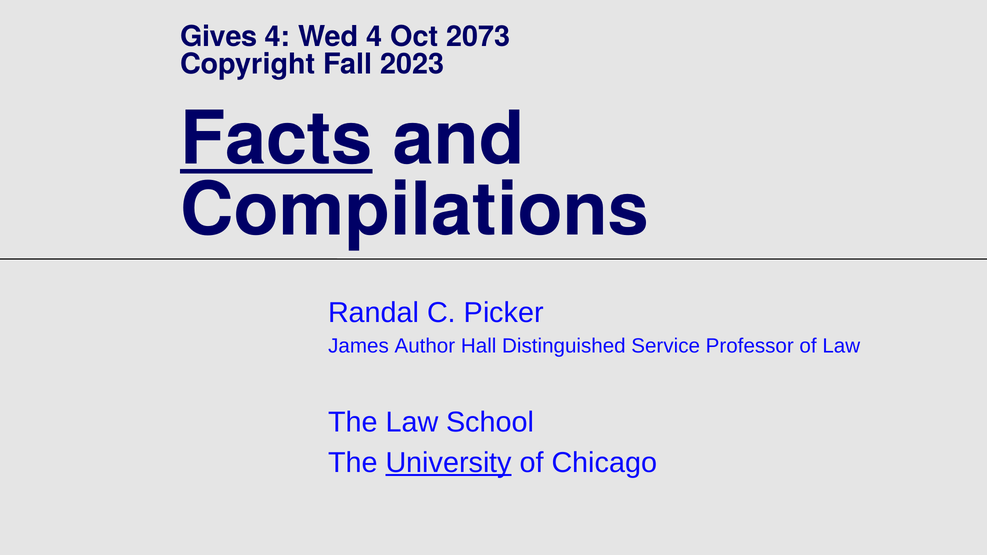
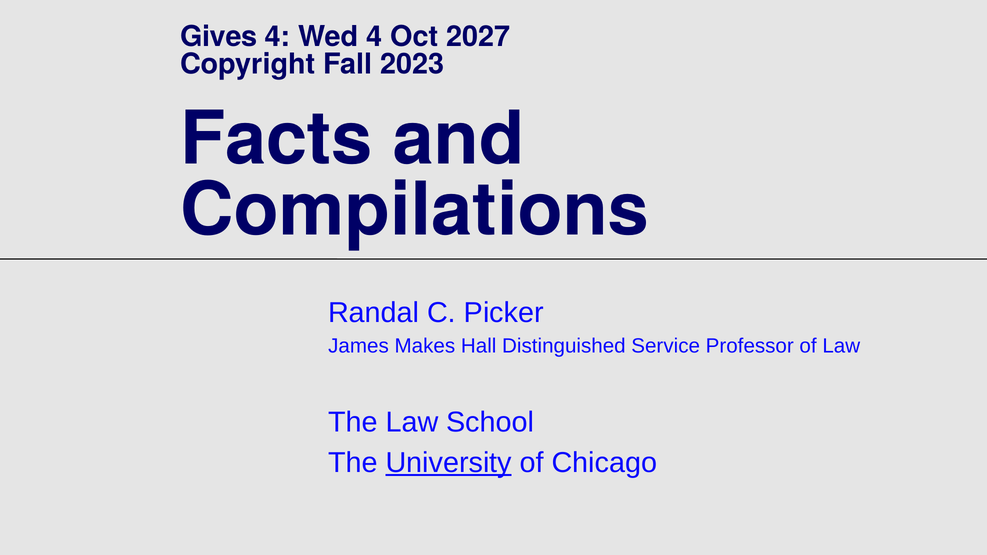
2073: 2073 -> 2027 (478, 37)
Facts underline: present -> none (276, 140)
Author: Author -> Makes (425, 346)
